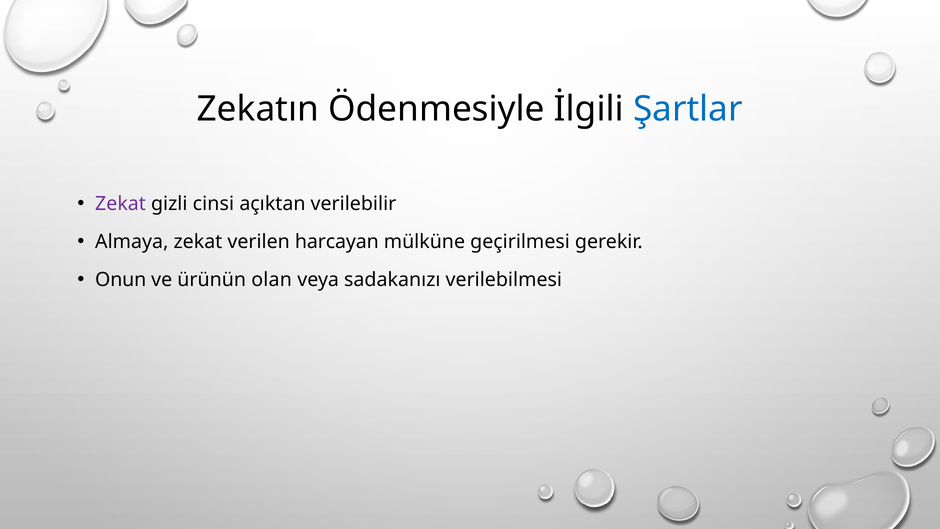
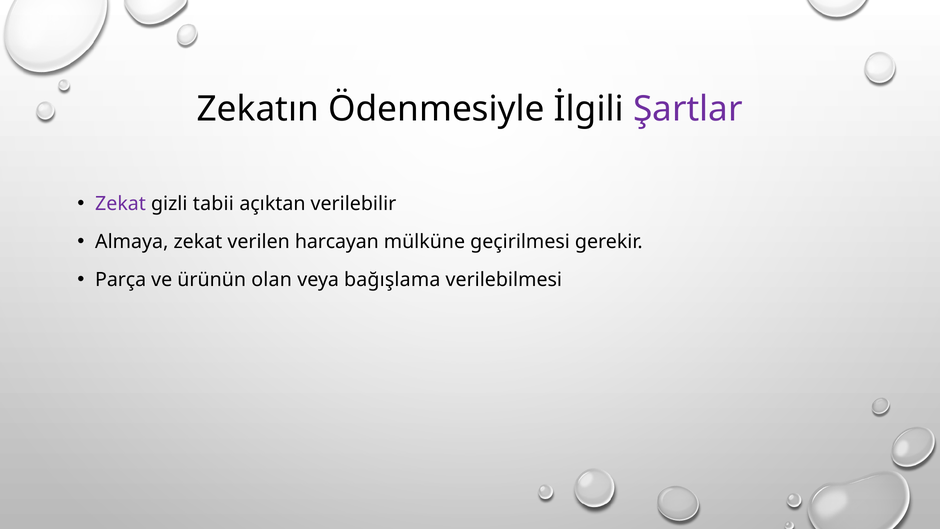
Şartlar colour: blue -> purple (688, 109)
cinsi: cinsi -> tabii (213, 204)
Onun: Onun -> Parça (121, 280)
sadakanızı: sadakanızı -> bağışlama (392, 280)
